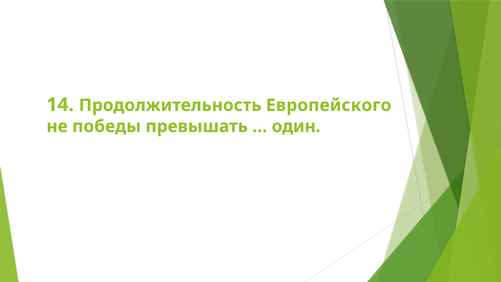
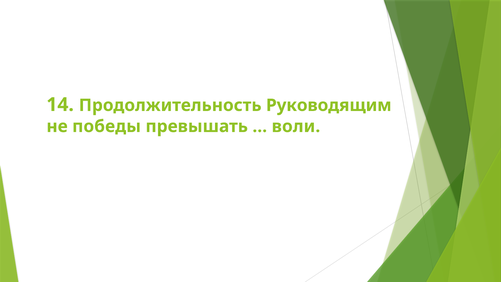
Европейского: Европейского -> Руководящим (329, 105)
один: один -> воли (296, 126)
